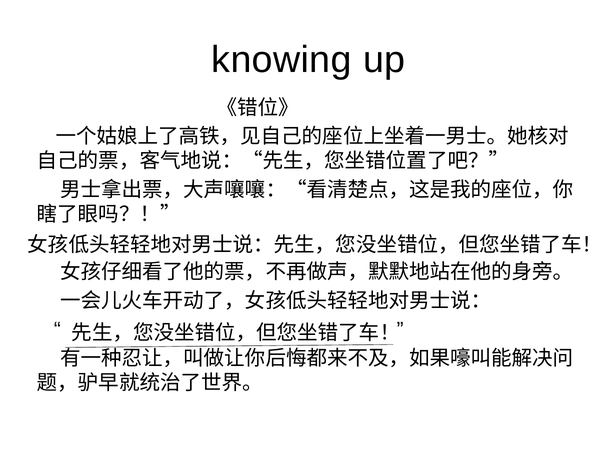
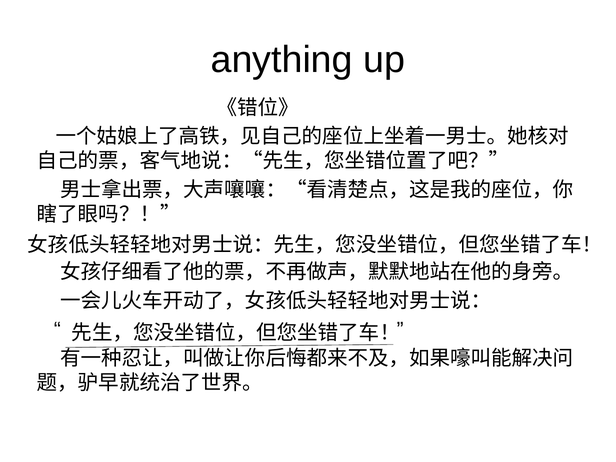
knowing: knowing -> anything (282, 60)
